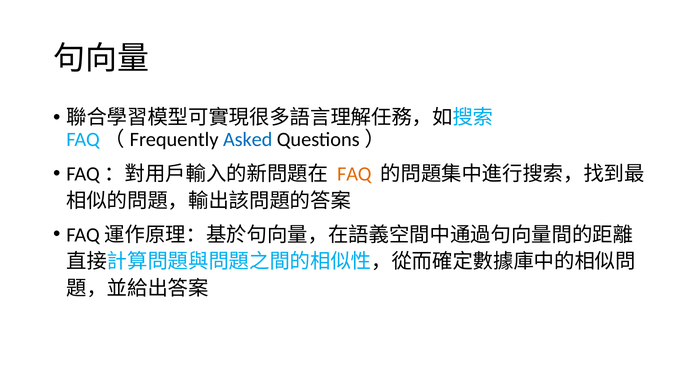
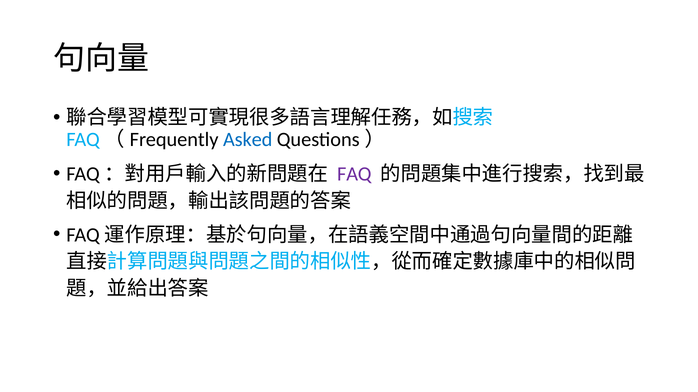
FAQ colour: orange -> purple (354, 174)
